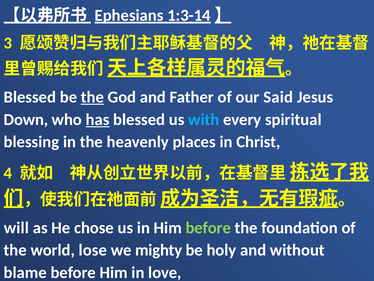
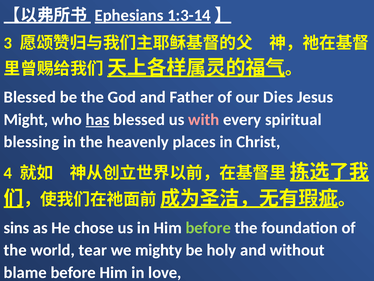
the underline: present -> none (92, 97)
Said: Said -> Dies (278, 97)
Down: Down -> Might (26, 119)
with colour: light blue -> pink (204, 119)
will: will -> sins (16, 227)
lose: lose -> tear (93, 250)
